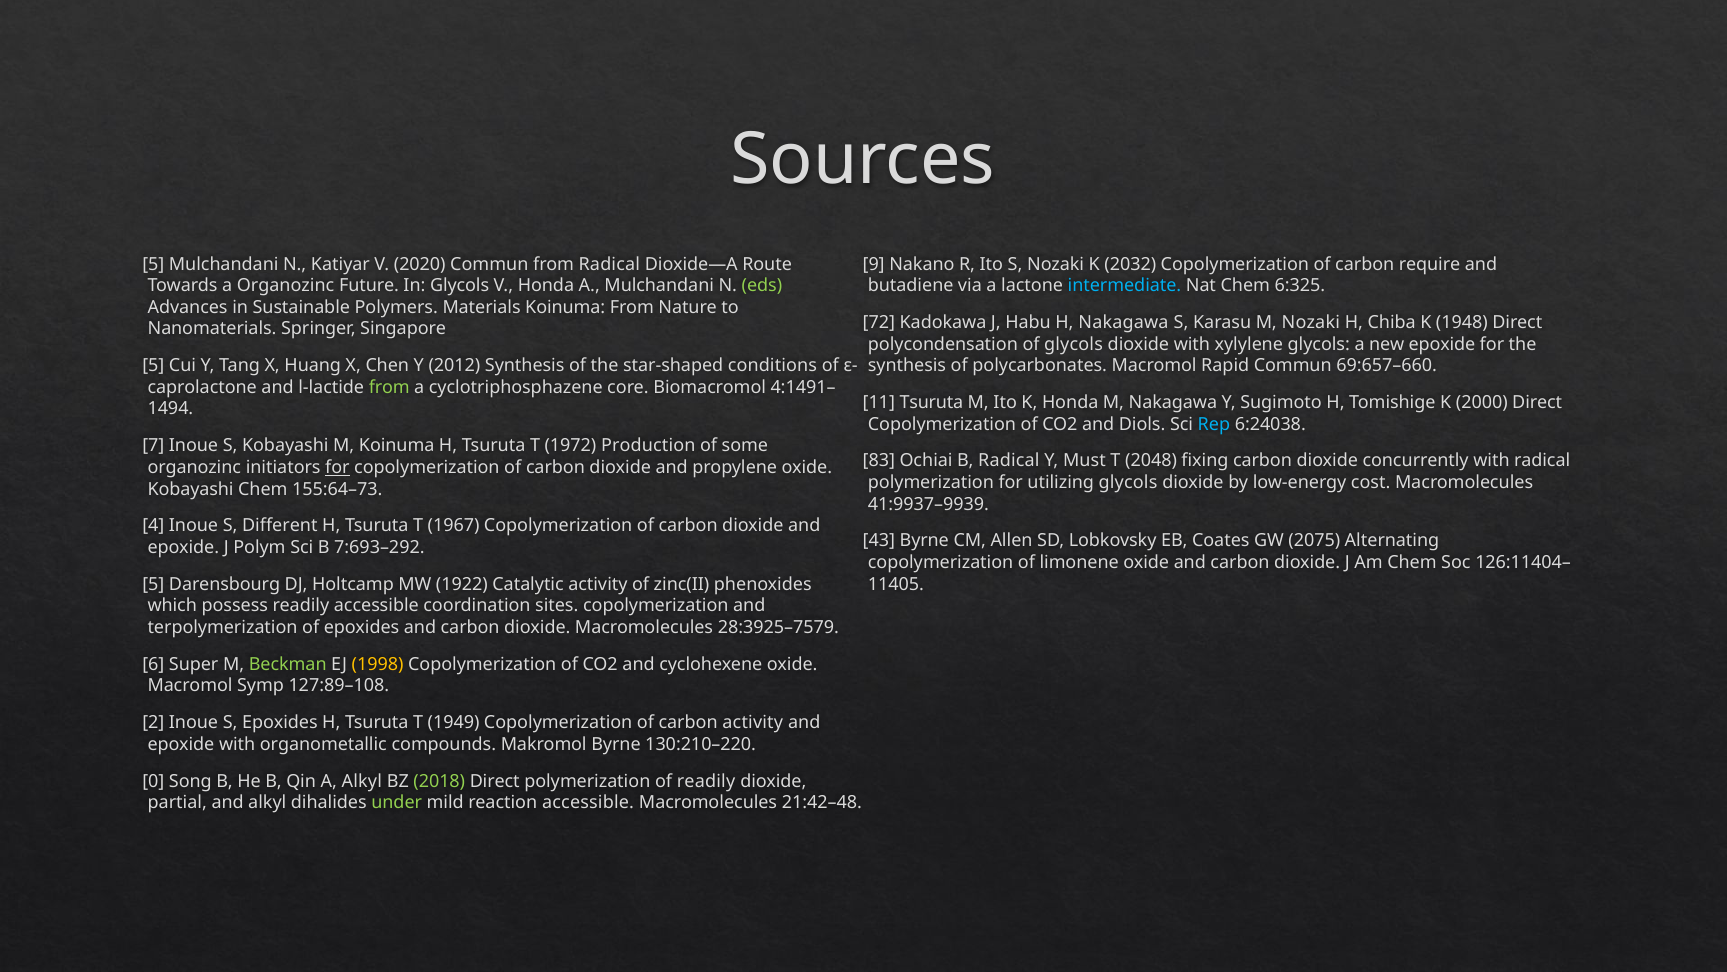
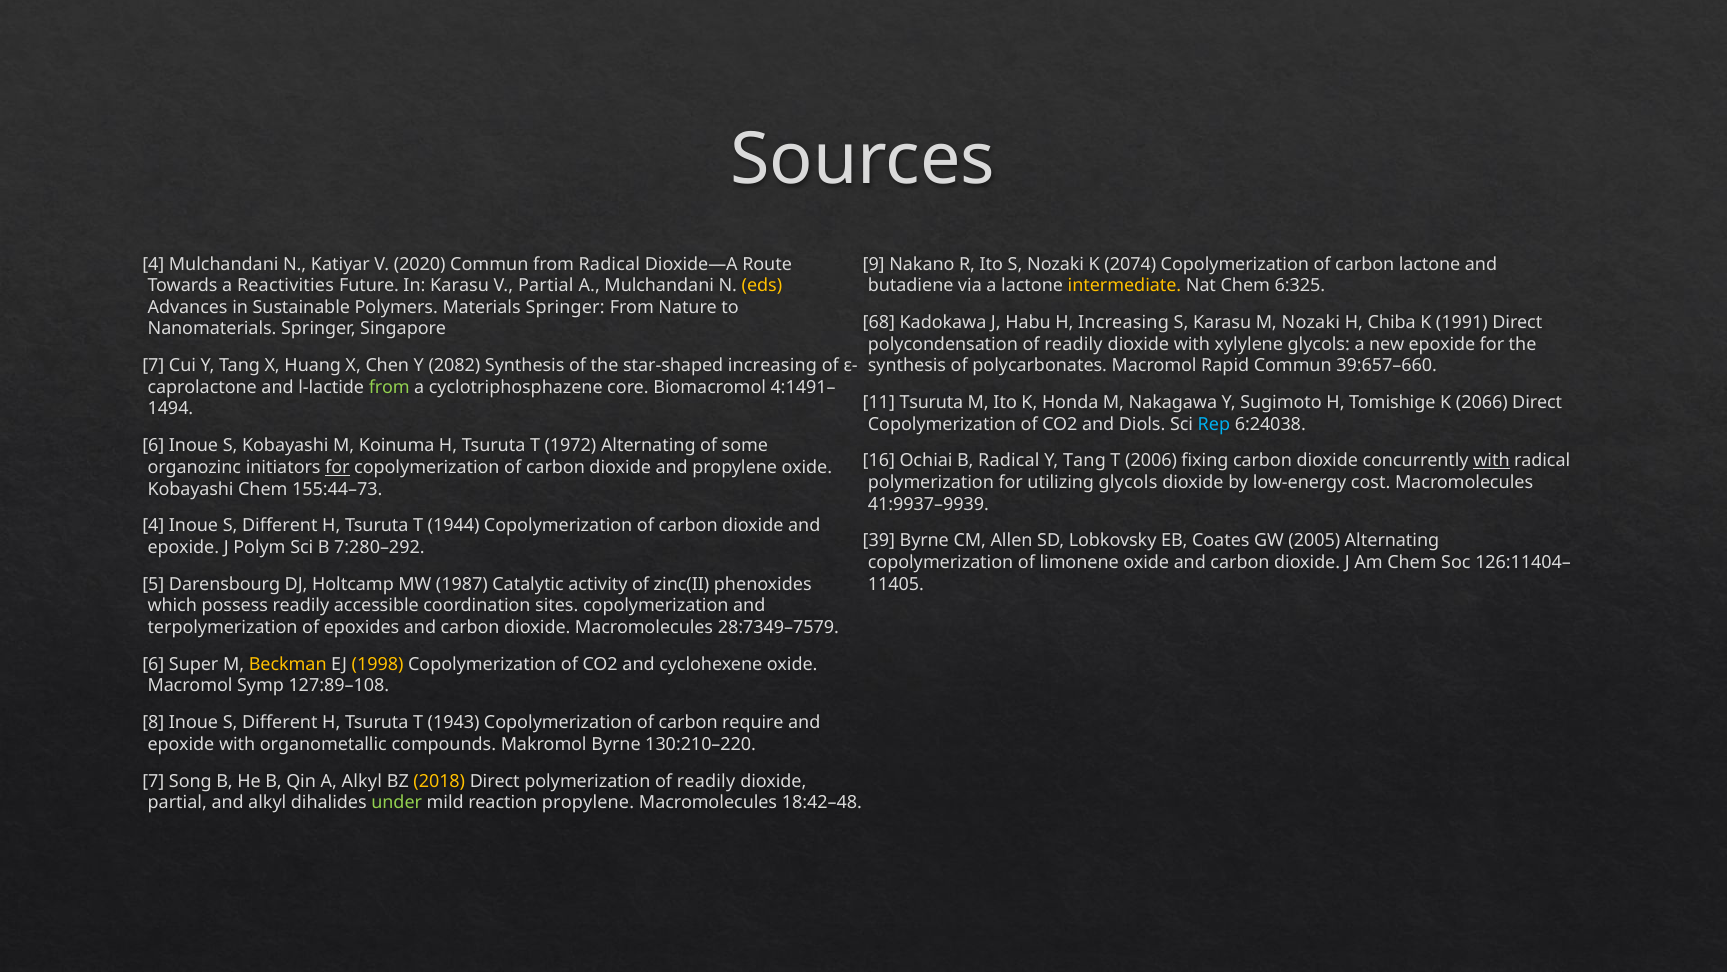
5: 5 -> 4 (153, 264)
2032: 2032 -> 2074 (1130, 264)
carbon require: require -> lactone (1430, 264)
a Organozinc: Organozinc -> Reactivities (285, 286)
In Glycols: Glycols -> Karasu (460, 286)
V Honda: Honda -> Partial (546, 286)
eds colour: light green -> yellow (762, 286)
intermediate colour: light blue -> yellow (1124, 286)
Materials Koinuma: Koinuma -> Springer (565, 307)
72: 72 -> 68 (879, 322)
H Nakagawa: Nakagawa -> Increasing (1124, 322)
1948: 1948 -> 1991 (1462, 322)
polycondensation of glycols: glycols -> readily (1074, 344)
5: 5 -> 7 (153, 366)
2012: 2012 -> 2082 (454, 366)
star-shaped conditions: conditions -> increasing (772, 366)
69:657–660: 69:657–660 -> 39:657–660 (1387, 366)
2000: 2000 -> 2066 (1482, 402)
7: 7 -> 6 (153, 446)
1972 Production: Production -> Alternating (648, 446)
83: 83 -> 16 (879, 461)
Must: Must -> Tang (1084, 461)
2048: 2048 -> 2006 (1151, 461)
with underline: none -> present (1492, 461)
155:64–73: 155:64–73 -> 155:44–73 (337, 489)
1967: 1967 -> 1944 (454, 526)
43: 43 -> 39 (879, 541)
2075: 2075 -> 2005 (1314, 541)
7:693–292: 7:693–292 -> 7:280–292 (379, 547)
1922: 1922 -> 1987 (462, 584)
28:3925–7579: 28:3925–7579 -> 28:7349–7579 (778, 627)
Beckman colour: light green -> yellow (288, 664)
2: 2 -> 8 (153, 722)
Epoxides: Epoxides -> Different (280, 722)
1949: 1949 -> 1943 (454, 722)
carbon activity: activity -> require (753, 722)
0: 0 -> 7 (153, 781)
2018 colour: light green -> yellow (439, 781)
reaction accessible: accessible -> propylene (588, 802)
21:42–48: 21:42–48 -> 18:42–48 (822, 802)
